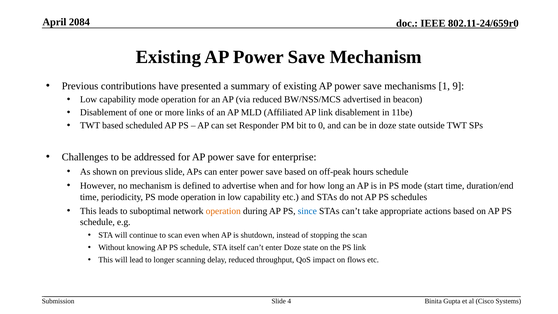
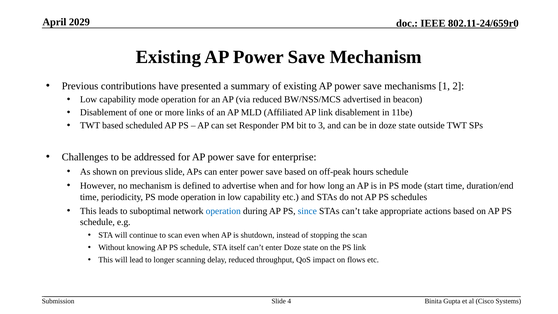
2084: 2084 -> 2029 (79, 22)
9: 9 -> 2 (458, 86)
0: 0 -> 3 (322, 126)
operation colour: orange -> blue (223, 211)
